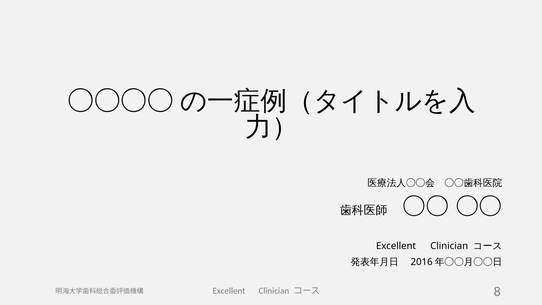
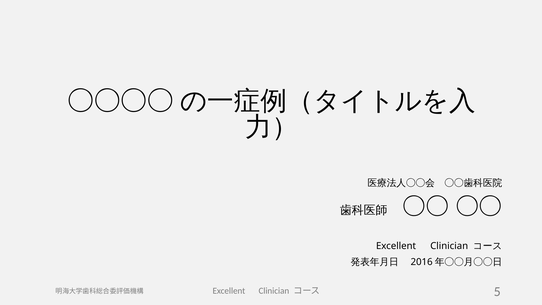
8: 8 -> 5 (497, 292)
